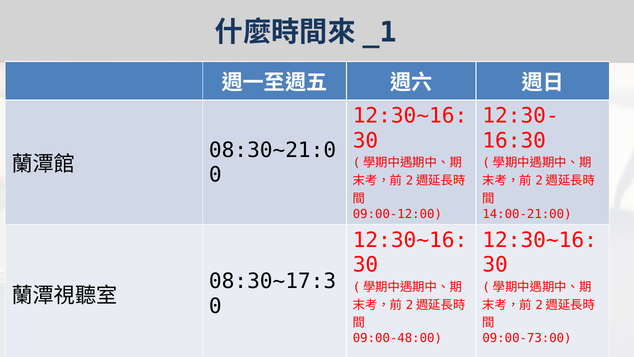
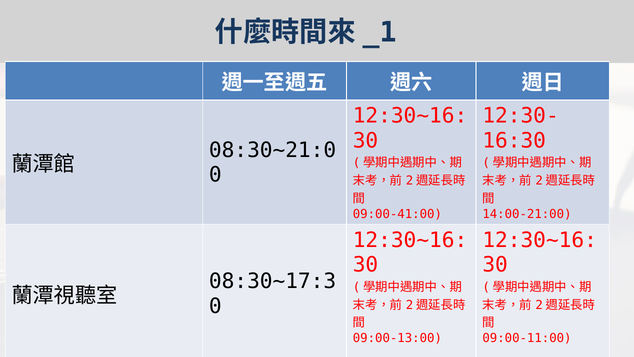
09:00-12:00: 09:00-12:00 -> 09:00-41:00 (397, 214)
09:00-48:00: 09:00-48:00 -> 09:00-13:00 (397, 338)
09:00-73:00: 09:00-73:00 -> 09:00-11:00 (527, 338)
